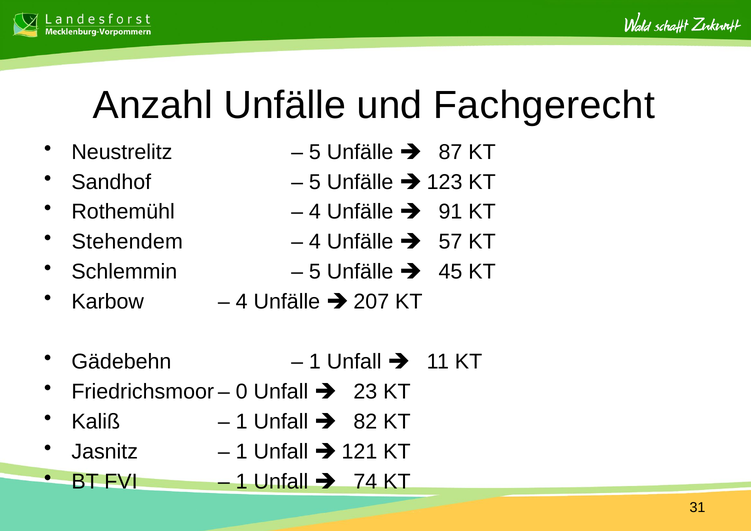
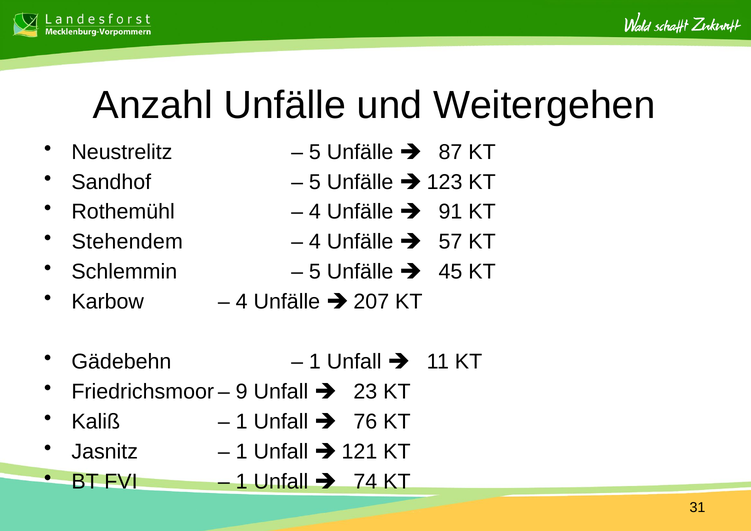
Fachgerecht: Fachgerecht -> Weitergehen (544, 105)
0: 0 -> 9 (242, 392)
82: 82 -> 76 (365, 422)
